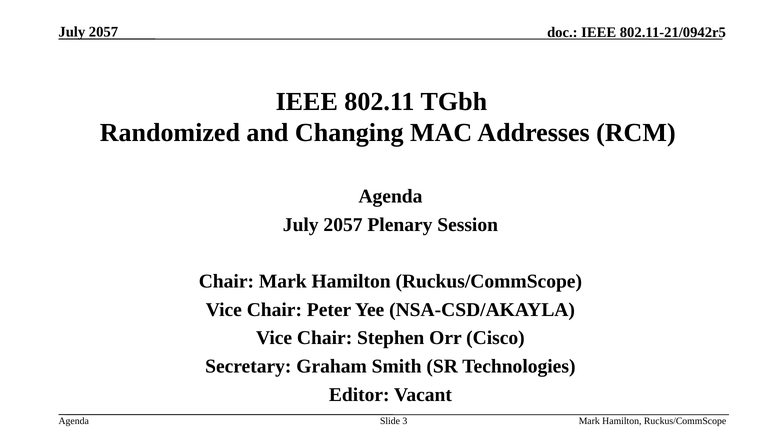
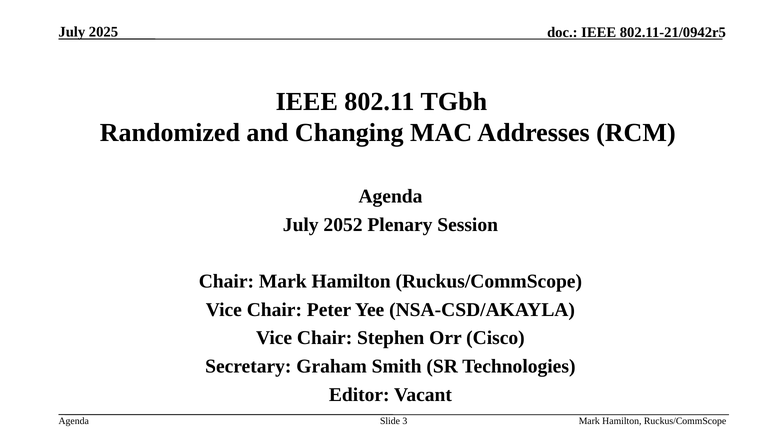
2057: 2057 -> 2025 (103, 32)
2057: 2057 -> 2052 (343, 225)
